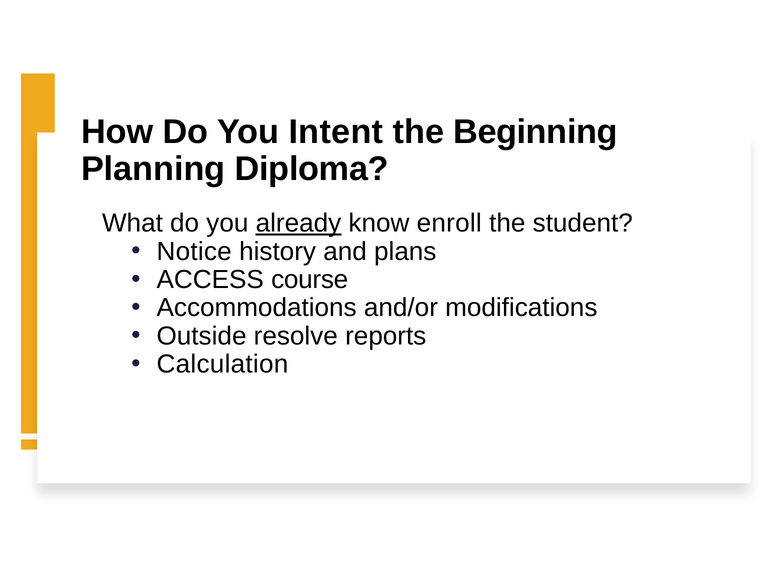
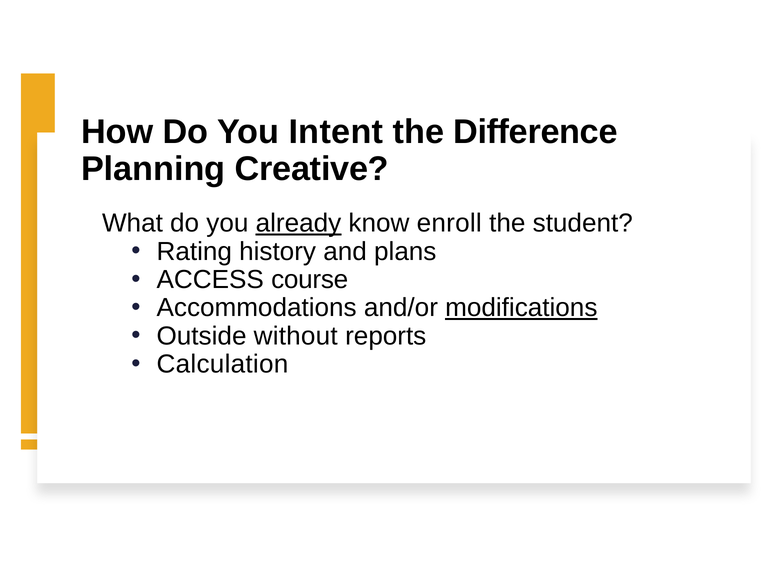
Beginning: Beginning -> Difference (535, 132)
Diploma: Diploma -> Creative (312, 169)
Notice: Notice -> Rating (194, 252)
modifications underline: none -> present (521, 308)
resolve: resolve -> without (296, 336)
